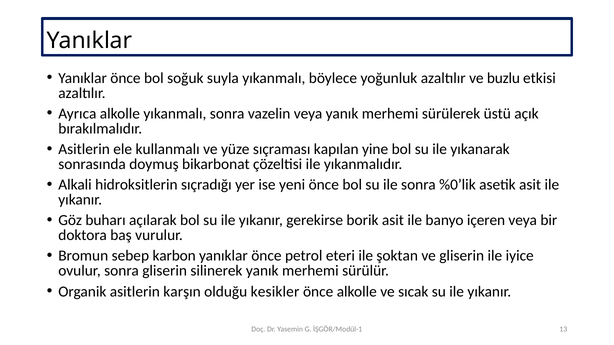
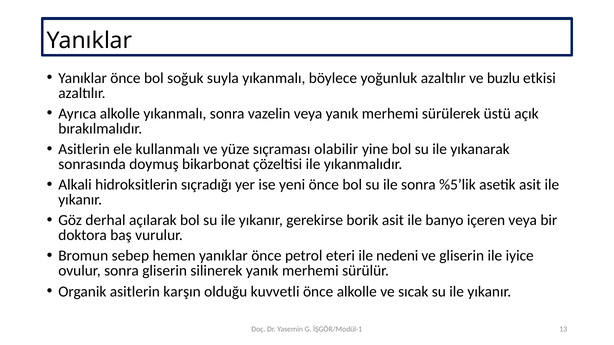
kapılan: kapılan -> olabilir (336, 149)
%0’lik: %0’lik -> %5’lik (457, 185)
buharı: buharı -> derhal (105, 221)
karbon: karbon -> hemen (174, 256)
şoktan: şoktan -> nedeni (397, 256)
kesikler: kesikler -> kuvvetli (275, 292)
